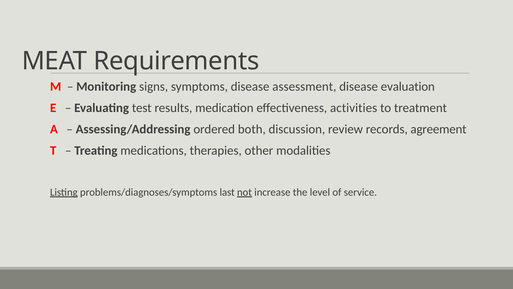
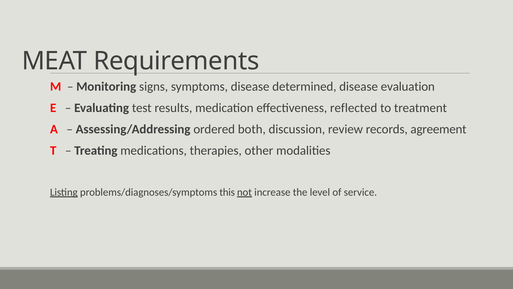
assessment: assessment -> determined (304, 86)
activities: activities -> reflected (354, 108)
last: last -> this (227, 192)
